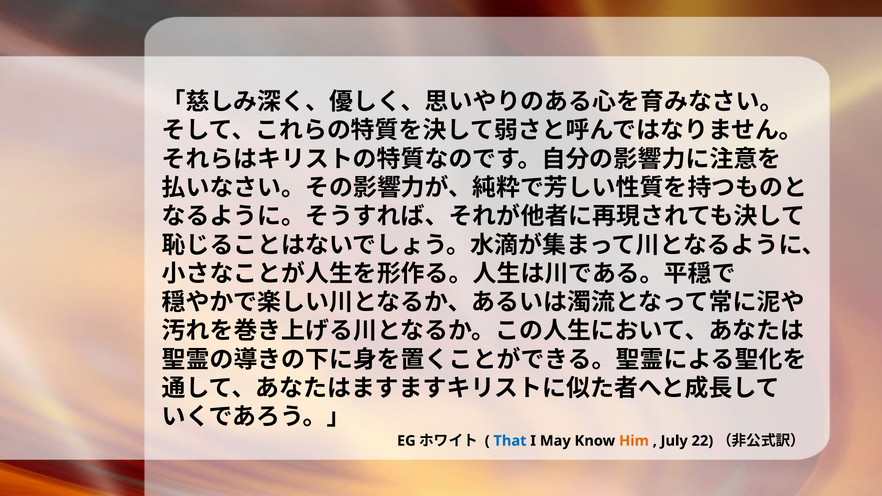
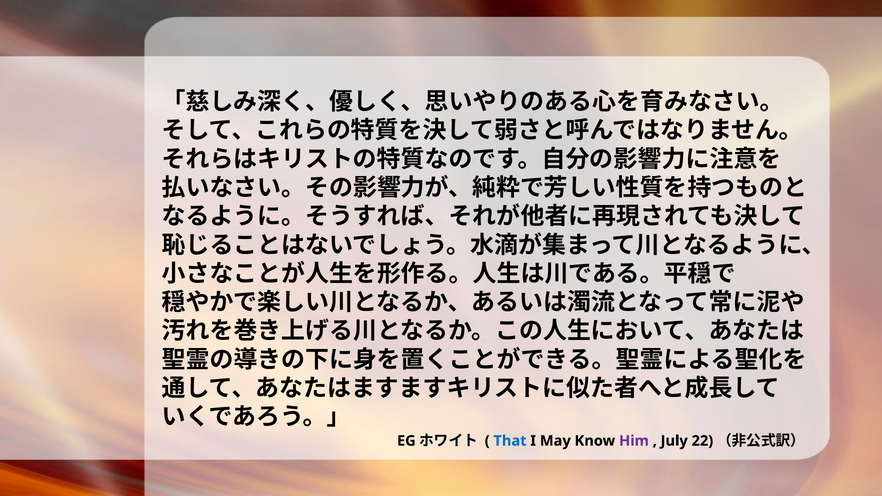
Him colour: orange -> purple (634, 441)
